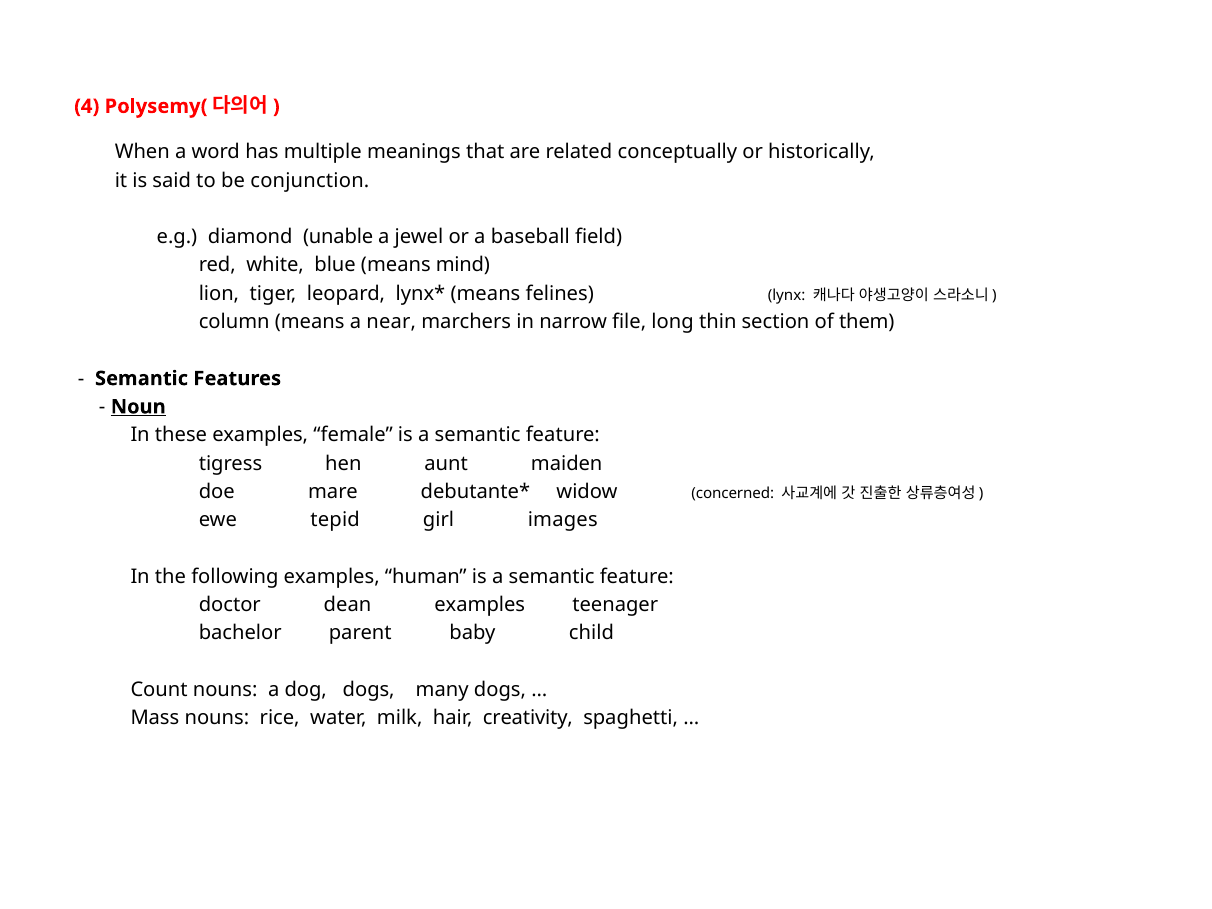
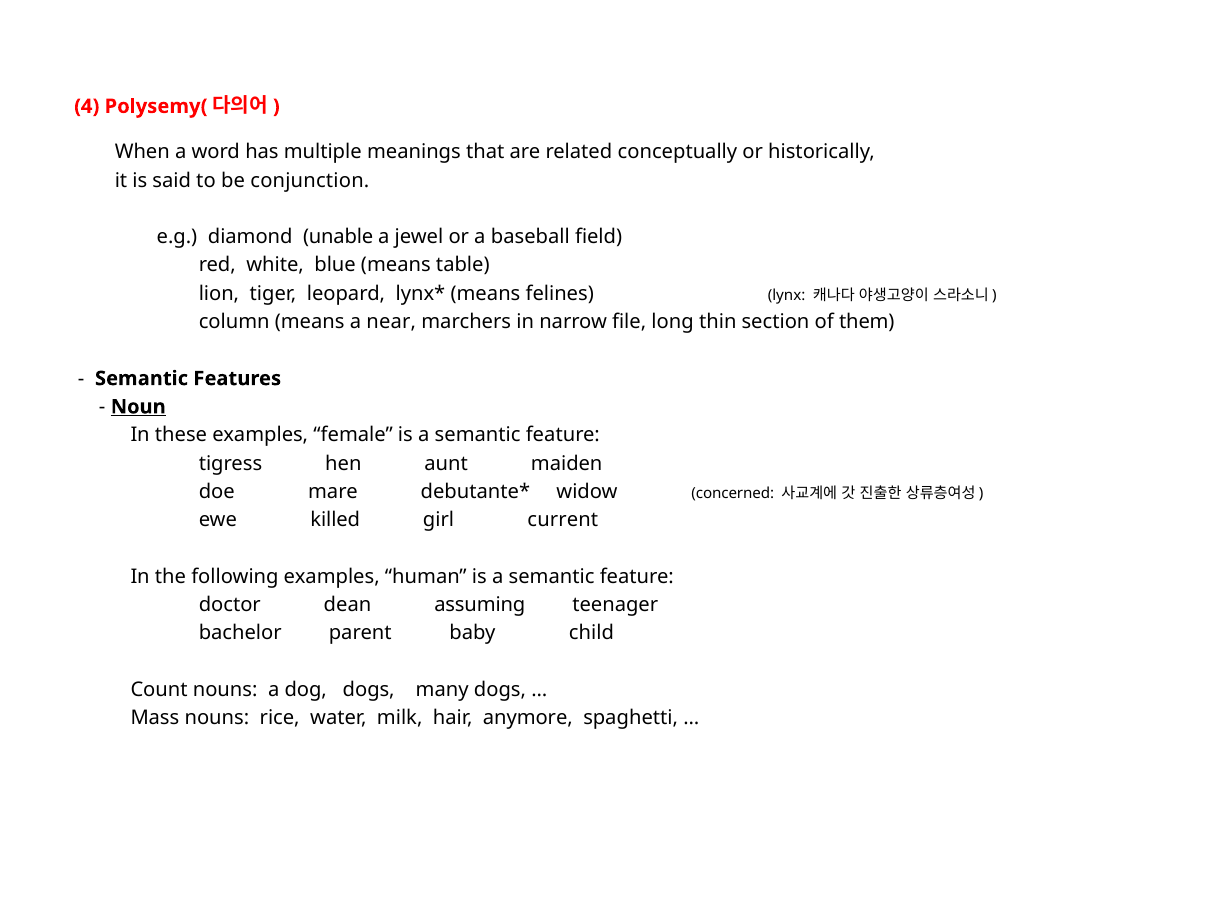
mind: mind -> table (463, 265)
tepid: tepid -> killed (335, 520)
images: images -> current (563, 520)
dean examples: examples -> assuming (480, 605)
creativity: creativity -> anymore (528, 718)
